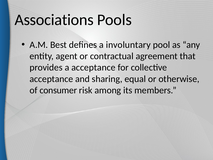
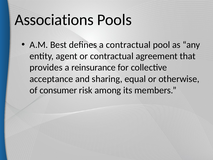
a involuntary: involuntary -> contractual (128, 45)
a acceptance: acceptance -> reinsurance (94, 67)
